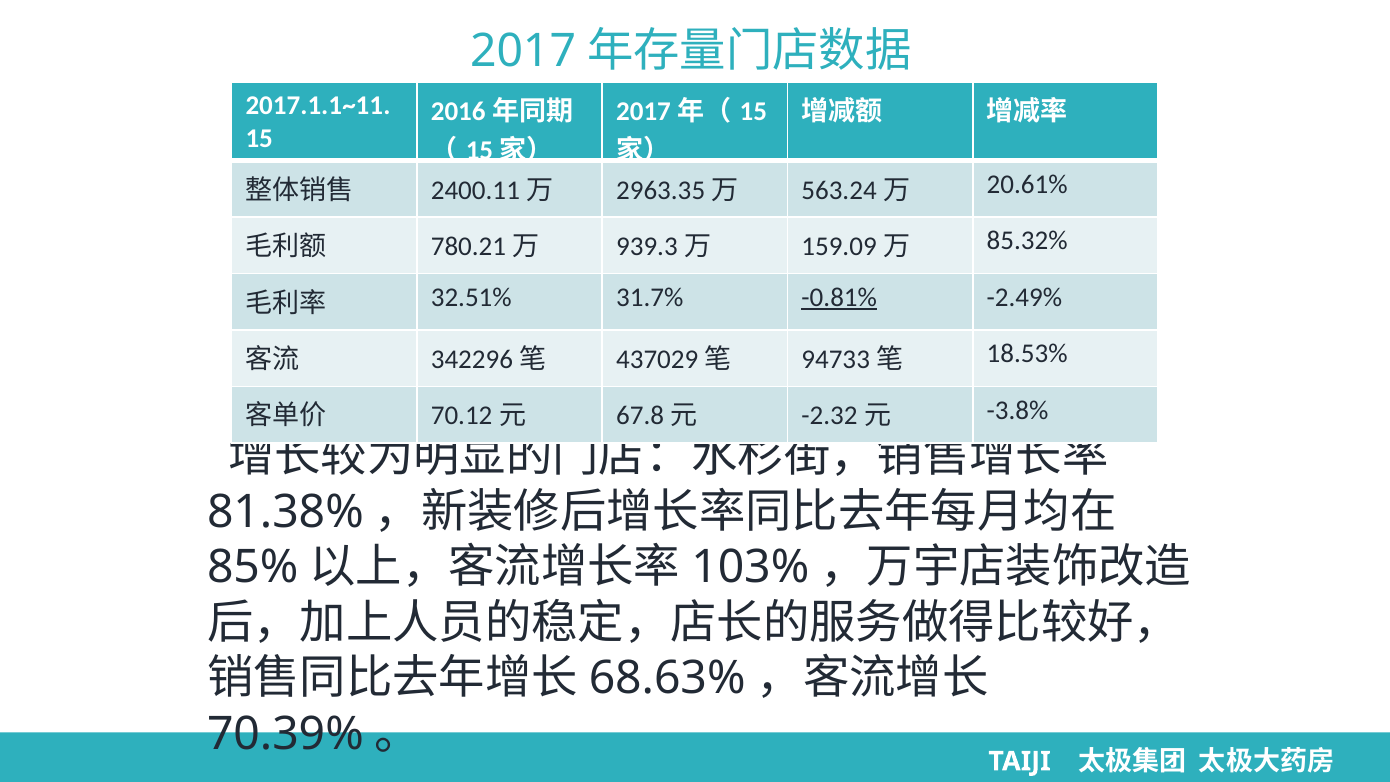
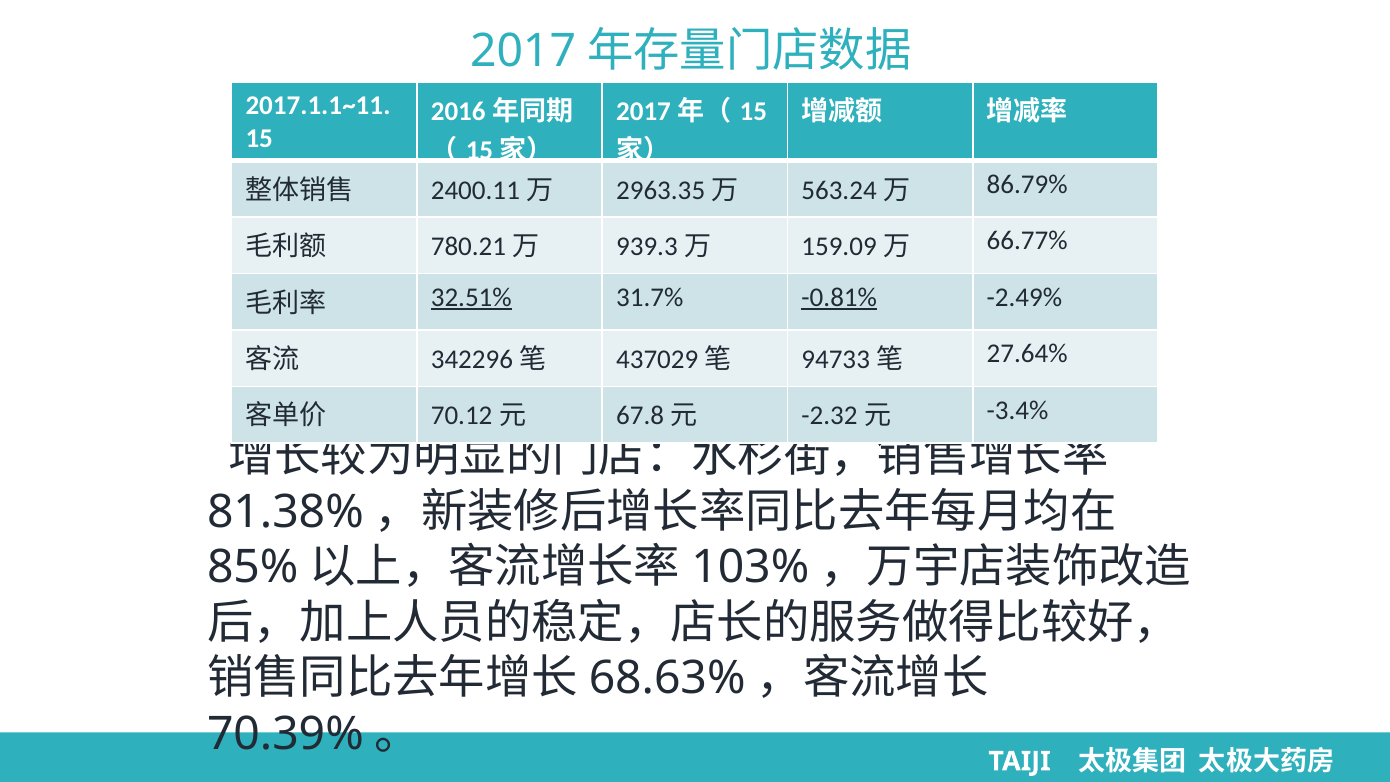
20.61%: 20.61% -> 86.79% (1027, 185)
85.32%: 85.32% -> 66.77% (1027, 241)
32.51% underline: none -> present (471, 297)
18.53%: 18.53% -> 27.64% (1027, 354)
-3.8%: -3.8% -> -3.4% (1018, 410)
